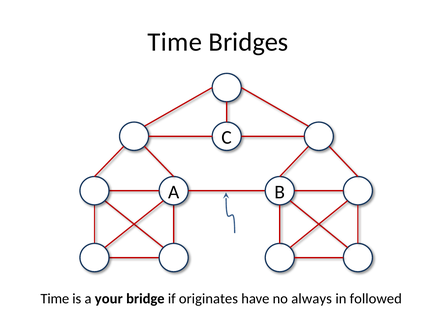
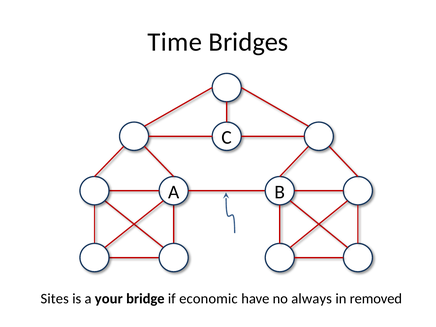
Time: Time -> Sites (55, 299)
originates: originates -> economic (208, 299)
followed: followed -> removed (376, 299)
